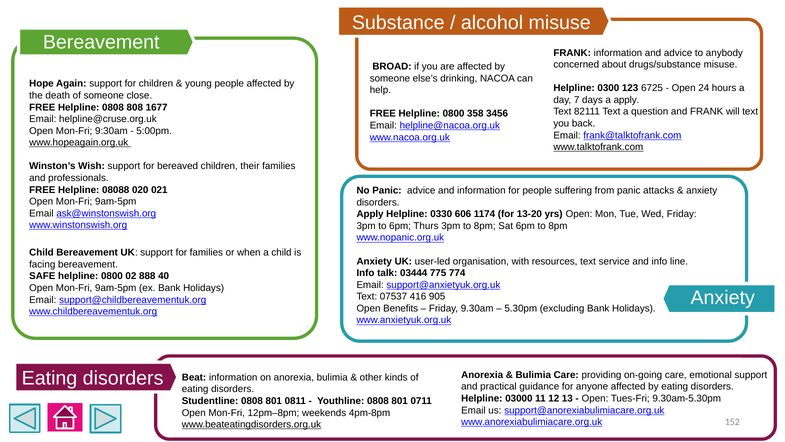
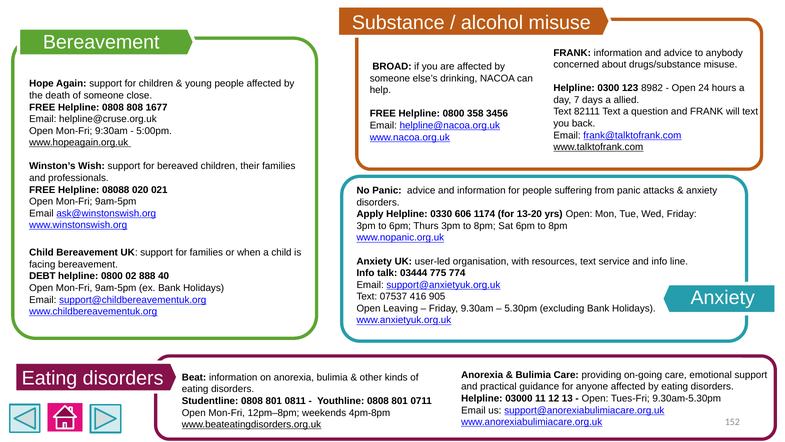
6725: 6725 -> 8982 (652, 88)
a apply: apply -> allied (626, 100)
SAFE: SAFE -> DEBT (42, 276)
Benefits: Benefits -> Leaving (401, 308)
